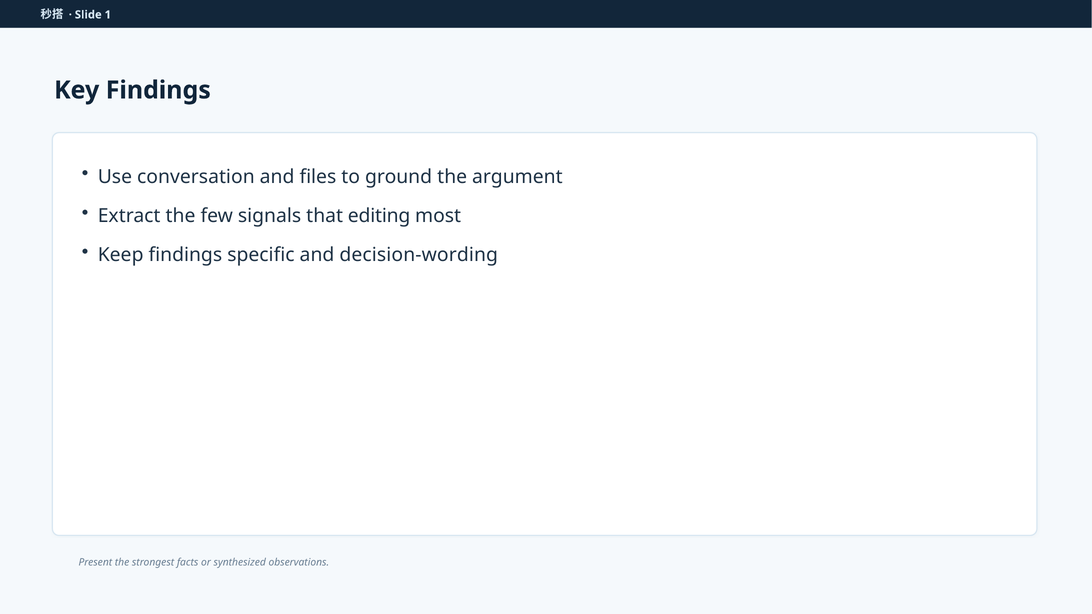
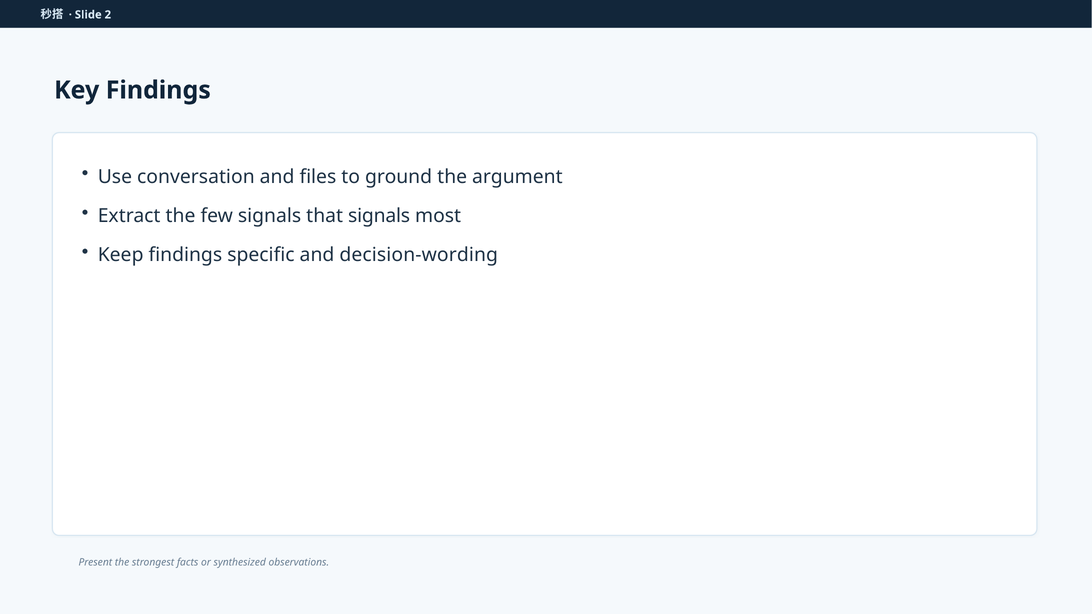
1: 1 -> 2 (108, 15)
that editing: editing -> signals (379, 216)
